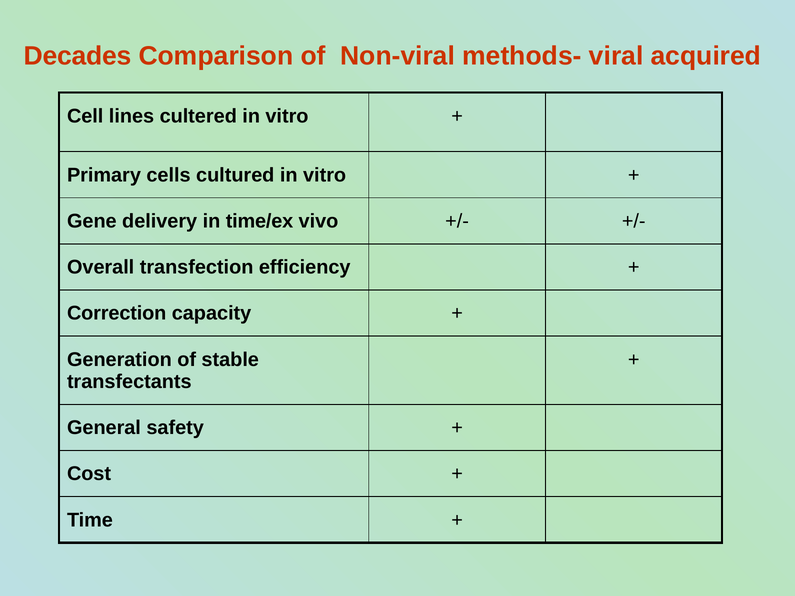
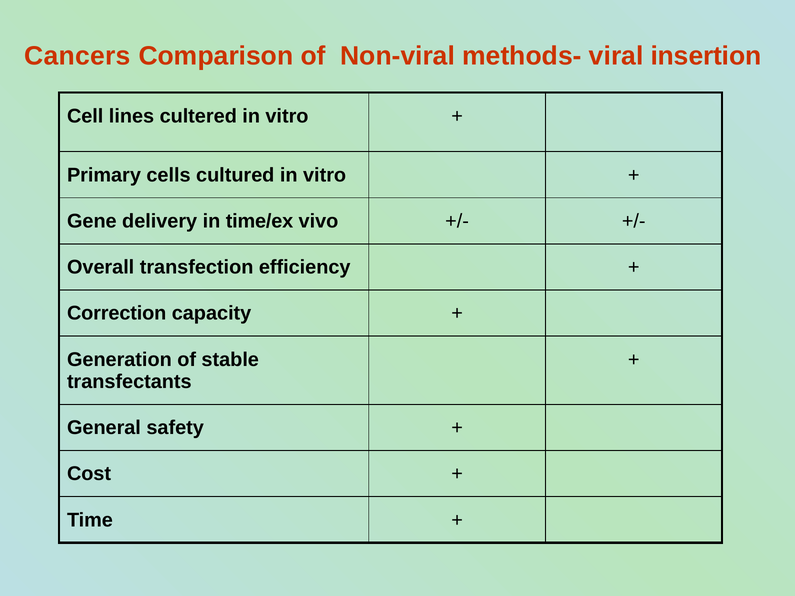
Decades: Decades -> Cancers (78, 56)
acquired: acquired -> insertion (706, 56)
